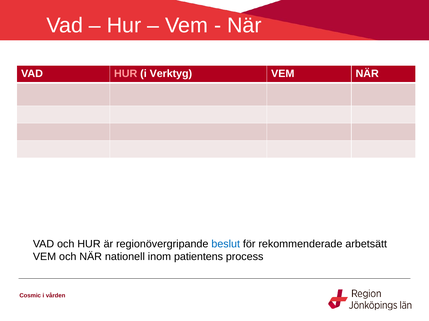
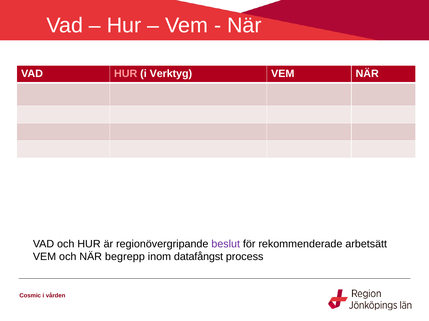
beslut colour: blue -> purple (226, 244)
nationell: nationell -> begrepp (125, 257)
patientens: patientens -> datafångst (199, 257)
